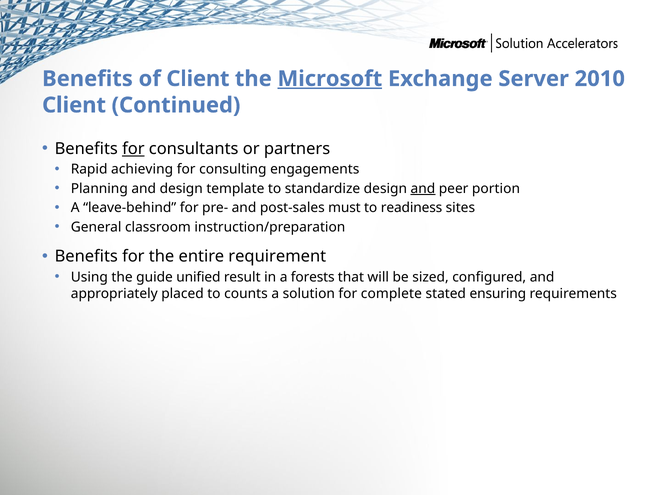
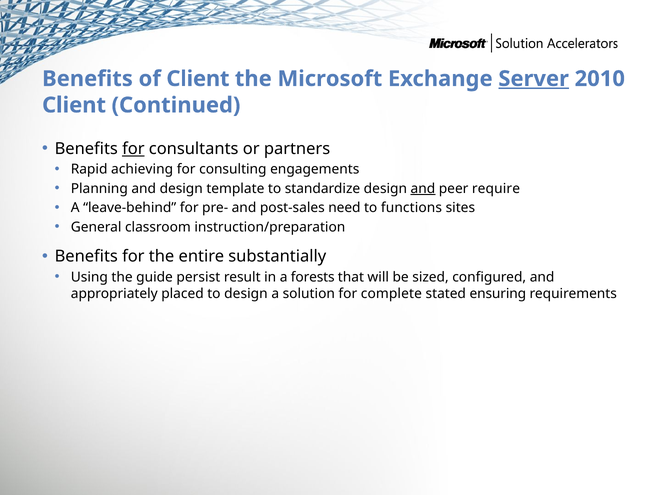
Microsoft underline: present -> none (330, 79)
Server underline: none -> present (534, 79)
portion: portion -> require (496, 189)
must: must -> need (344, 208)
readiness: readiness -> functions (411, 208)
requirement: requirement -> substantially (277, 257)
unified: unified -> persist (198, 277)
to counts: counts -> design (246, 294)
